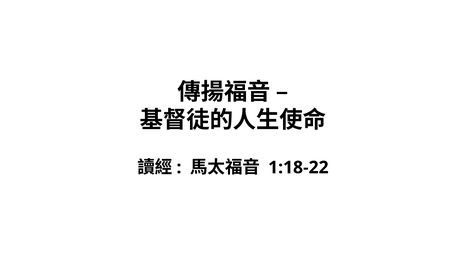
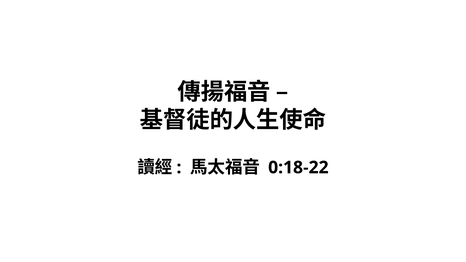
1:18-22: 1:18-22 -> 0:18-22 (298, 168)
